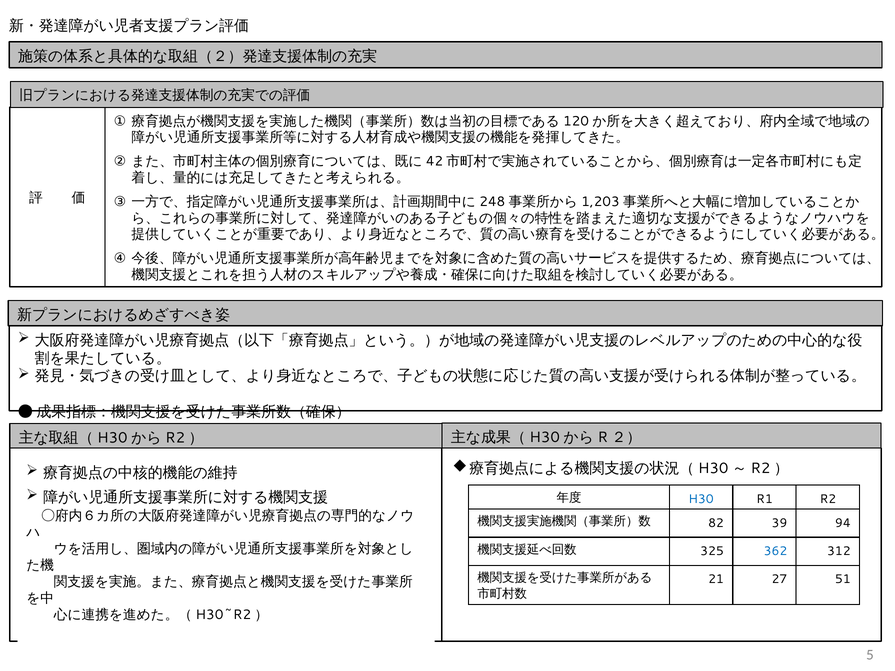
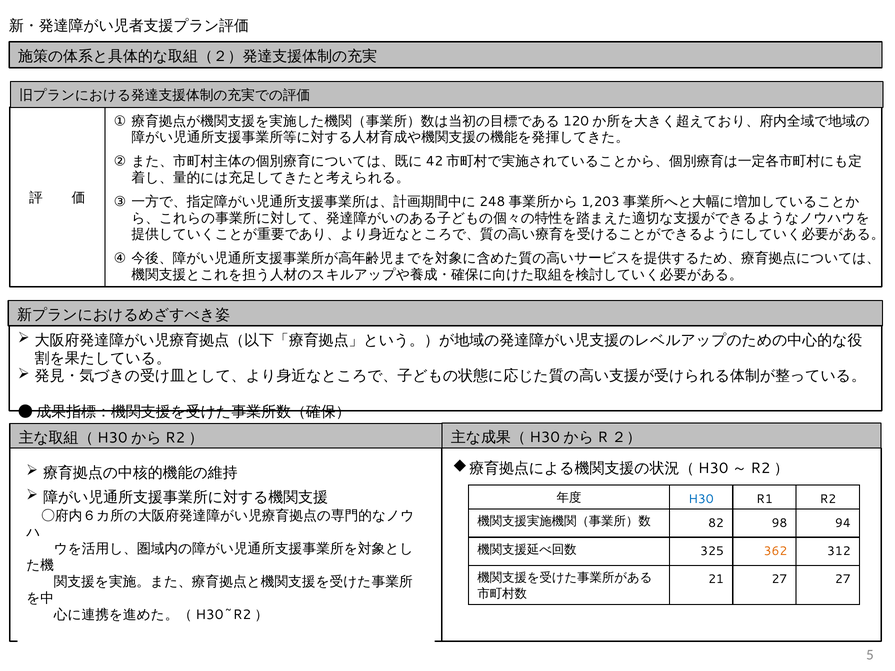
39: 39 -> 98 (779, 523)
362 colour: blue -> orange (775, 551)
27 51: 51 -> 27 (843, 580)
